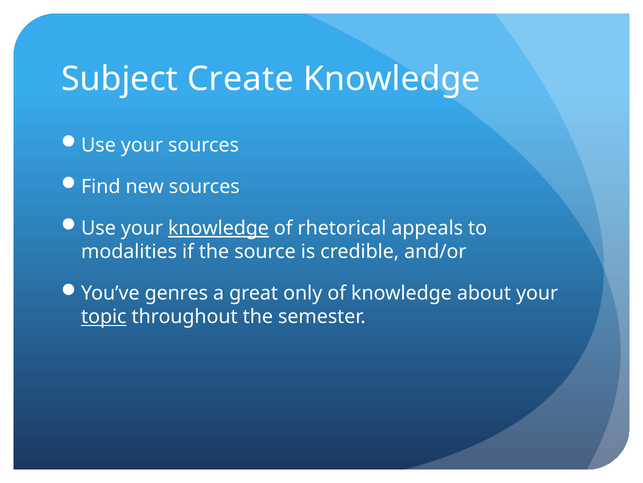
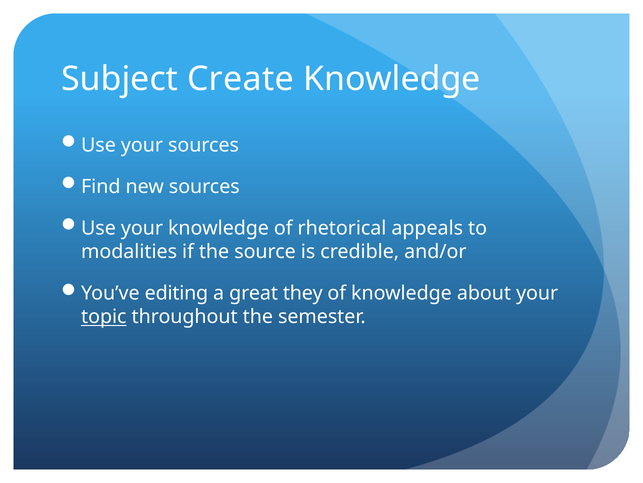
knowledge underline: present -> none (218, 228)
genres: genres -> editing (176, 293)
only: only -> they (303, 293)
